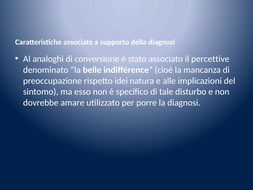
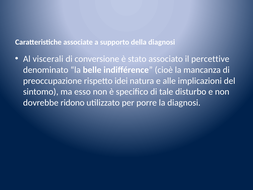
analoghi: analoghi -> viscerali (48, 59)
amare: amare -> ridono (73, 103)
